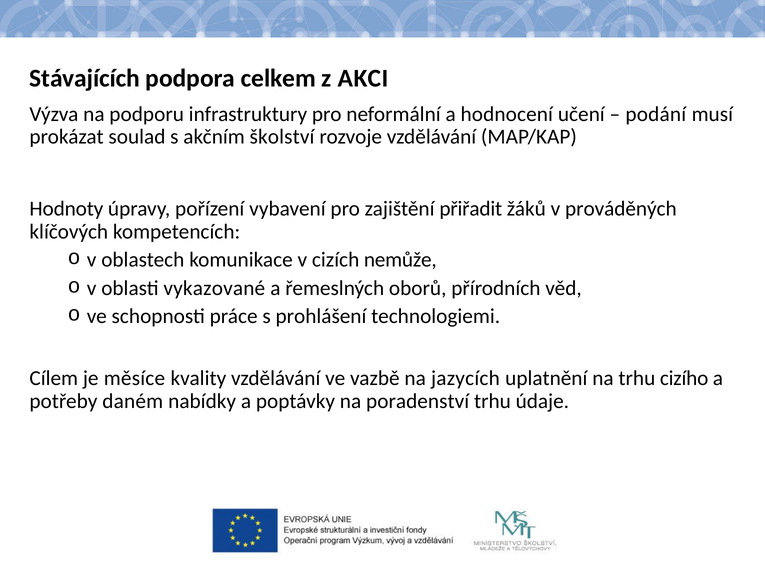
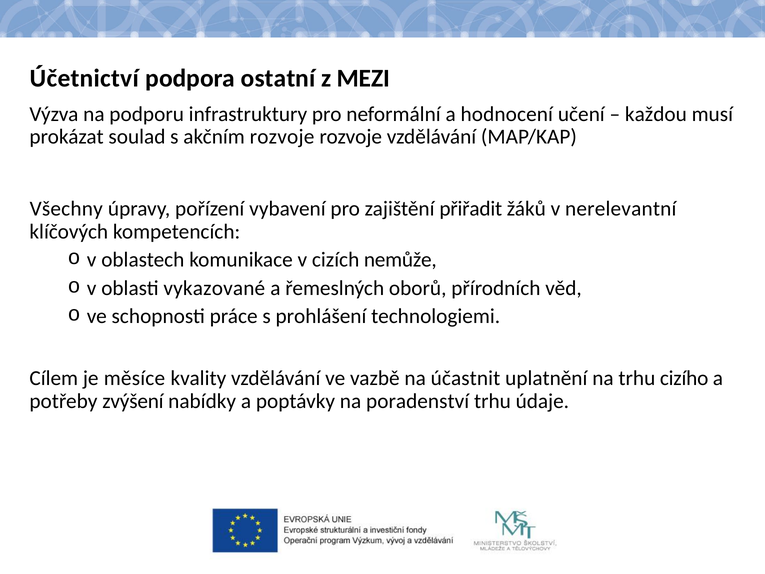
Stávajících: Stávajících -> Účetnictví (84, 78)
celkem: celkem -> ostatní (278, 78)
AKCI: AKCI -> MEZI (363, 78)
podání: podání -> každou (656, 114)
akčním školství: školství -> rozvoje (282, 137)
Hodnoty: Hodnoty -> Všechny (66, 209)
prováděných: prováděných -> nerelevantní (621, 209)
jazycích: jazycích -> účastnit (465, 378)
daném: daném -> zvýšení (133, 401)
